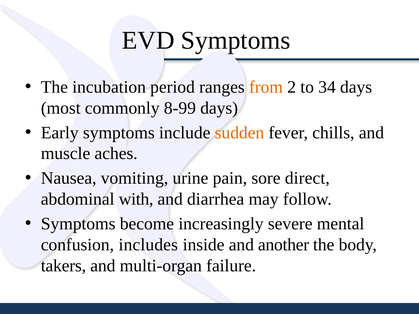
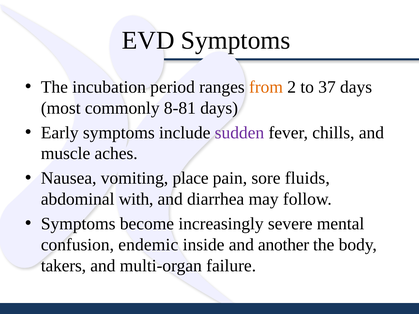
34: 34 -> 37 (327, 87)
8-99: 8-99 -> 8-81 (180, 108)
sudden colour: orange -> purple (239, 133)
urine: urine -> place (191, 178)
direct: direct -> fluids (307, 178)
includes: includes -> endemic (148, 245)
